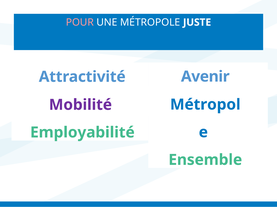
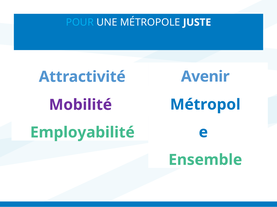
POUR colour: pink -> light blue (80, 22)
